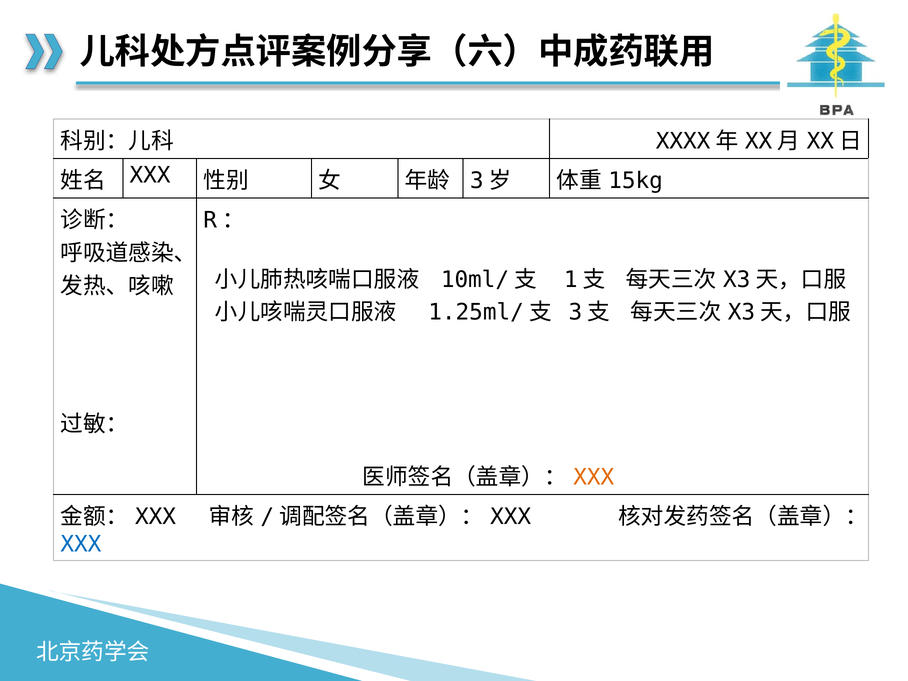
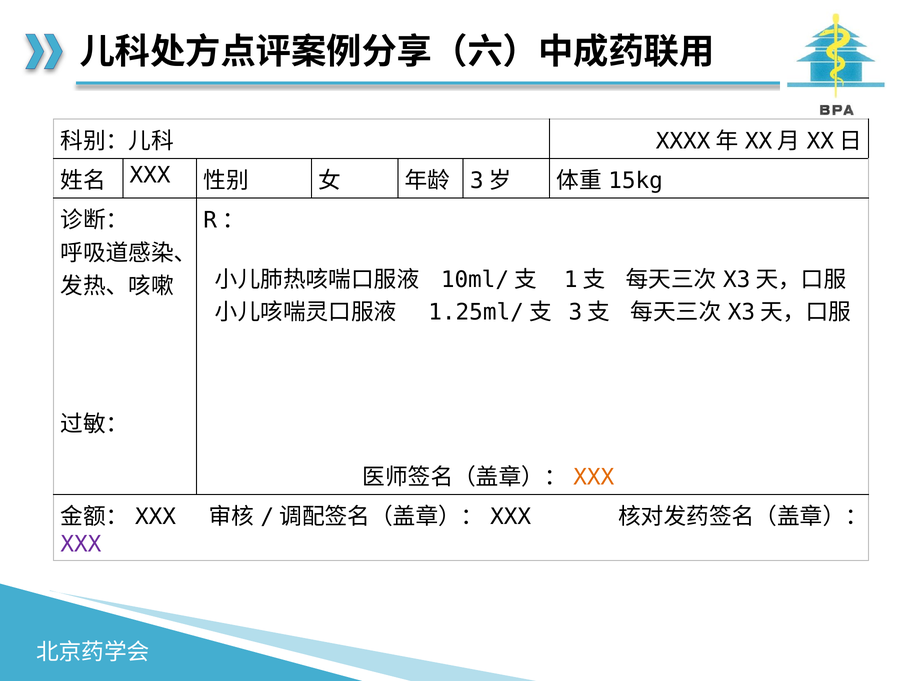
XXX colour: blue -> purple (81, 544)
